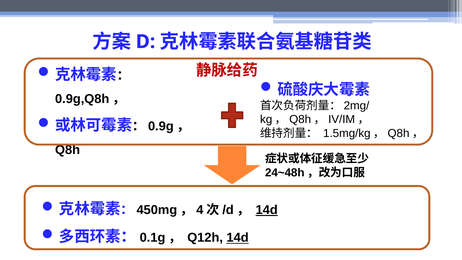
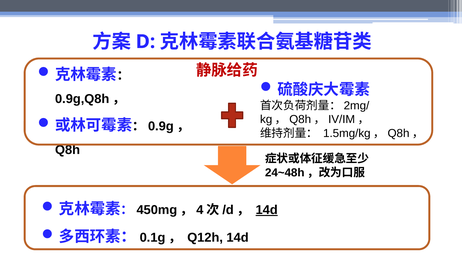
14d underline: present -> none (238, 238)
